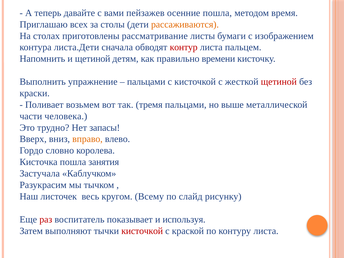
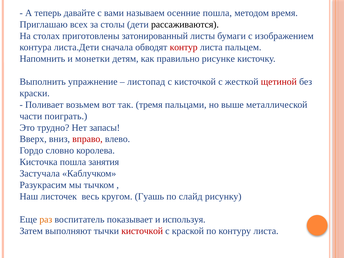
пейзажев: пейзажев -> называем (145, 13)
рассаживаются colour: orange -> black (185, 24)
рассматривание: рассматривание -> затонированный (155, 36)
и щетиной: щетиной -> монетки (93, 59)
времени: времени -> рисунке (218, 59)
пальцами: пальцами -> листопад (146, 82)
человека: человека -> поиграть (66, 116)
вправо colour: orange -> red (87, 139)
Всему: Всему -> Гуашь (149, 196)
раз colour: red -> orange (46, 219)
